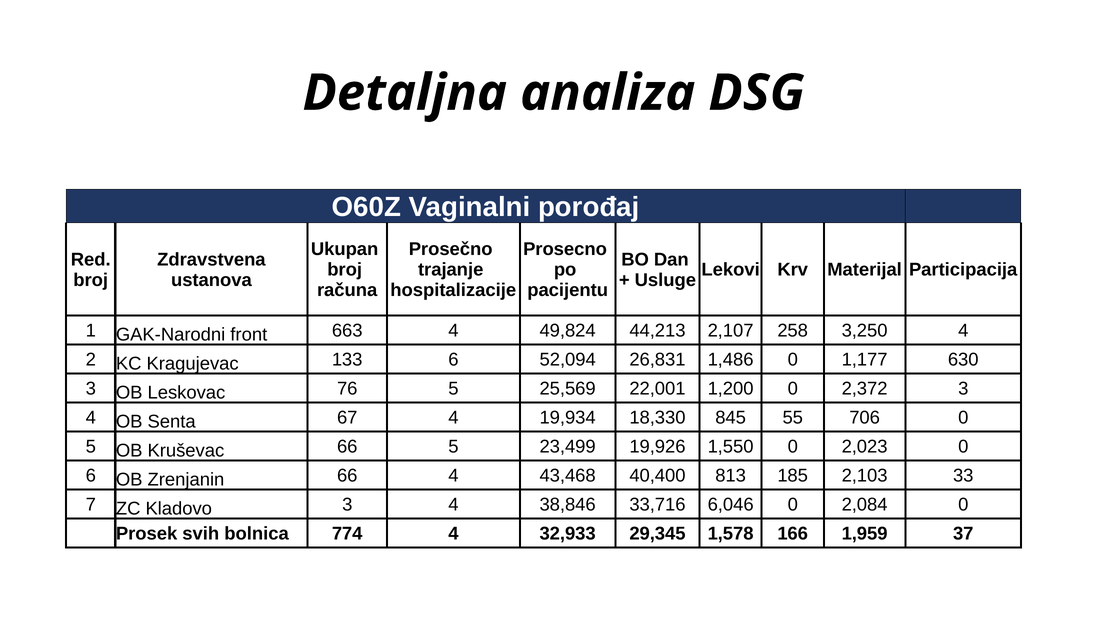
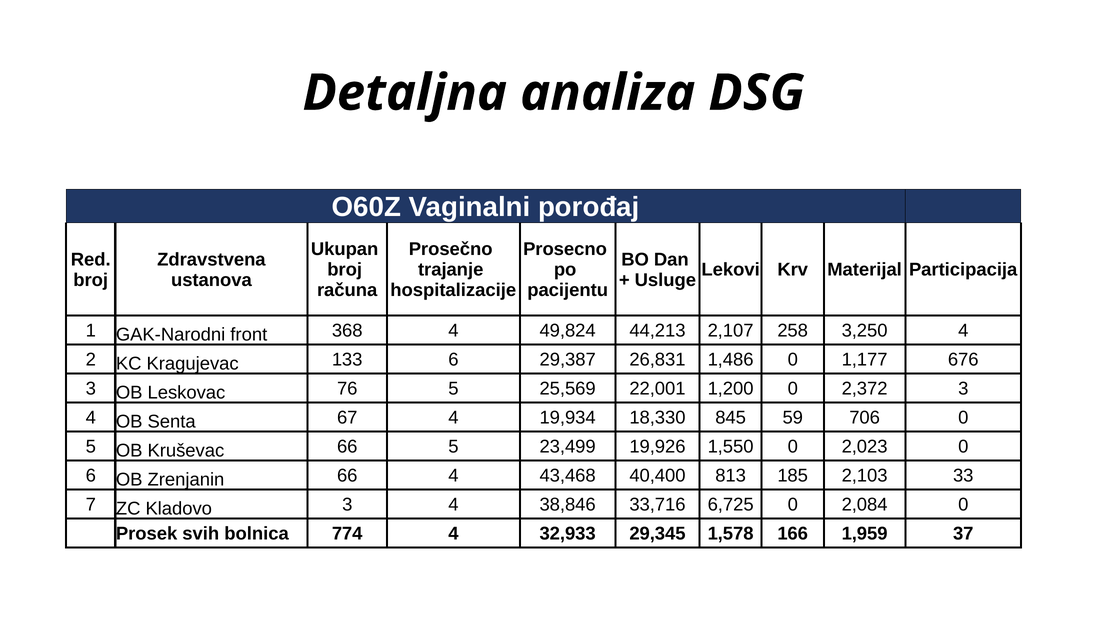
663: 663 -> 368 (347, 331)
52,094: 52,094 -> 29,387 (568, 360)
630: 630 -> 676 (963, 360)
55: 55 -> 59 (793, 418)
6,046: 6,046 -> 6,725 (731, 505)
